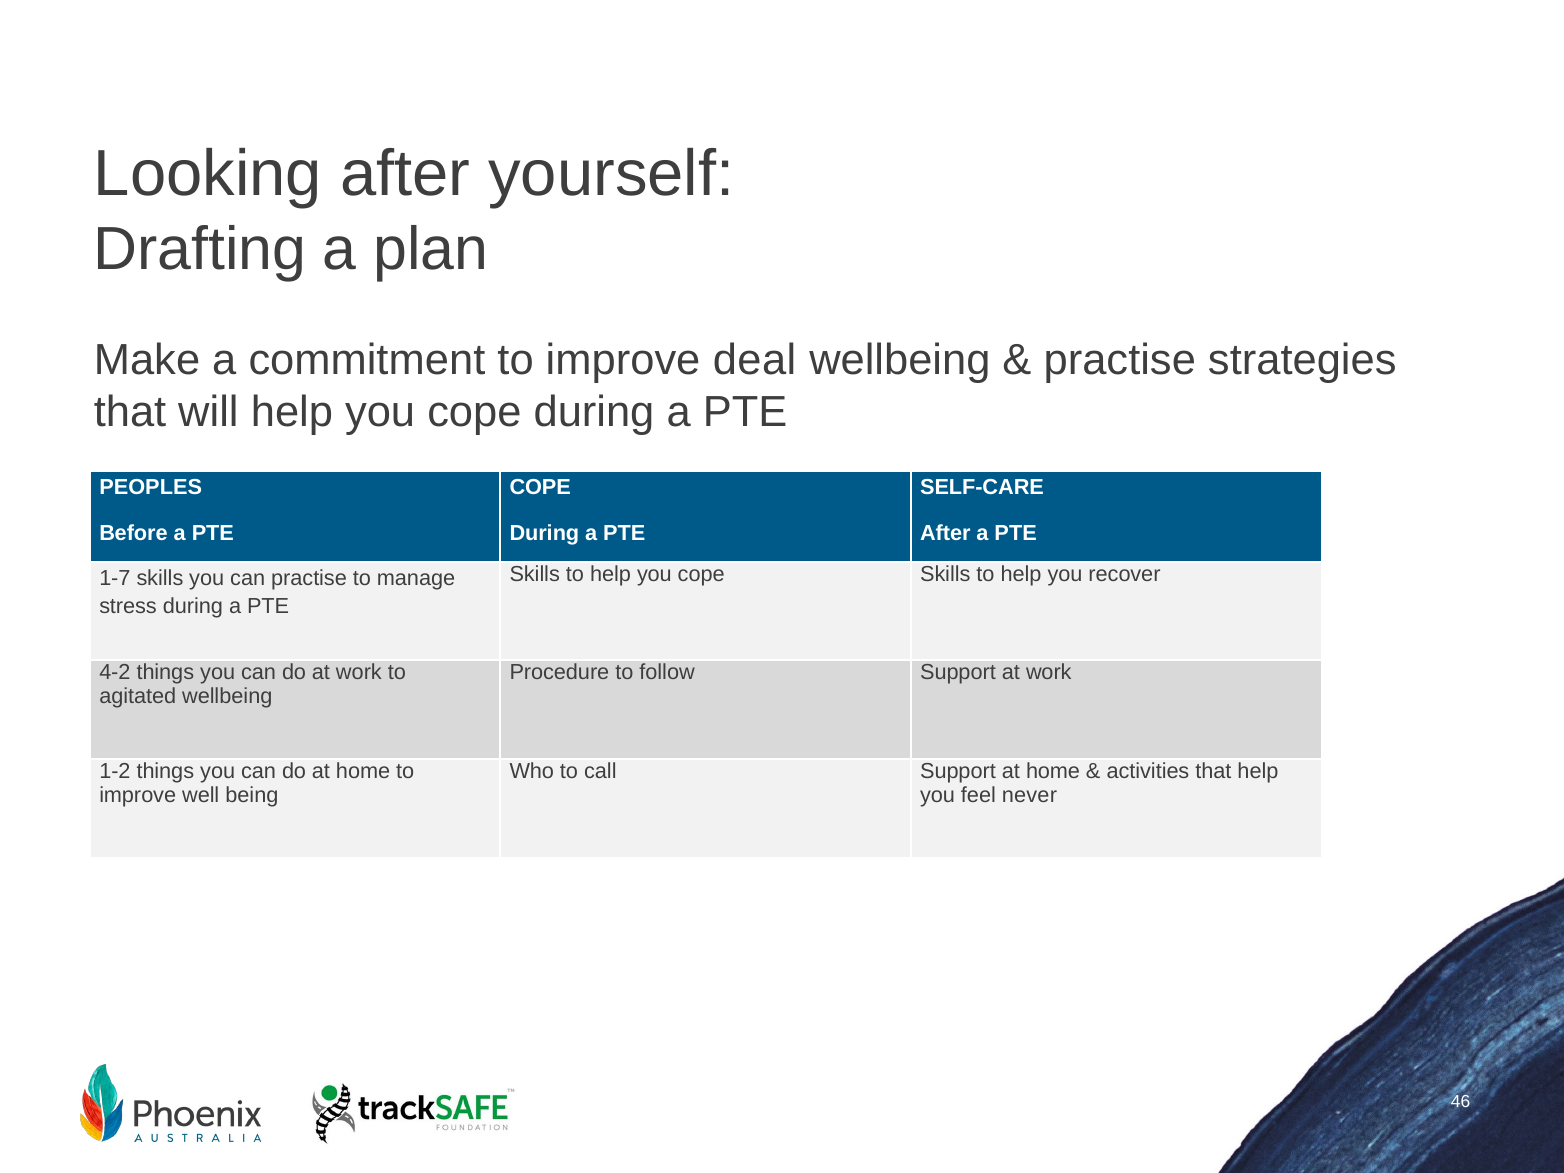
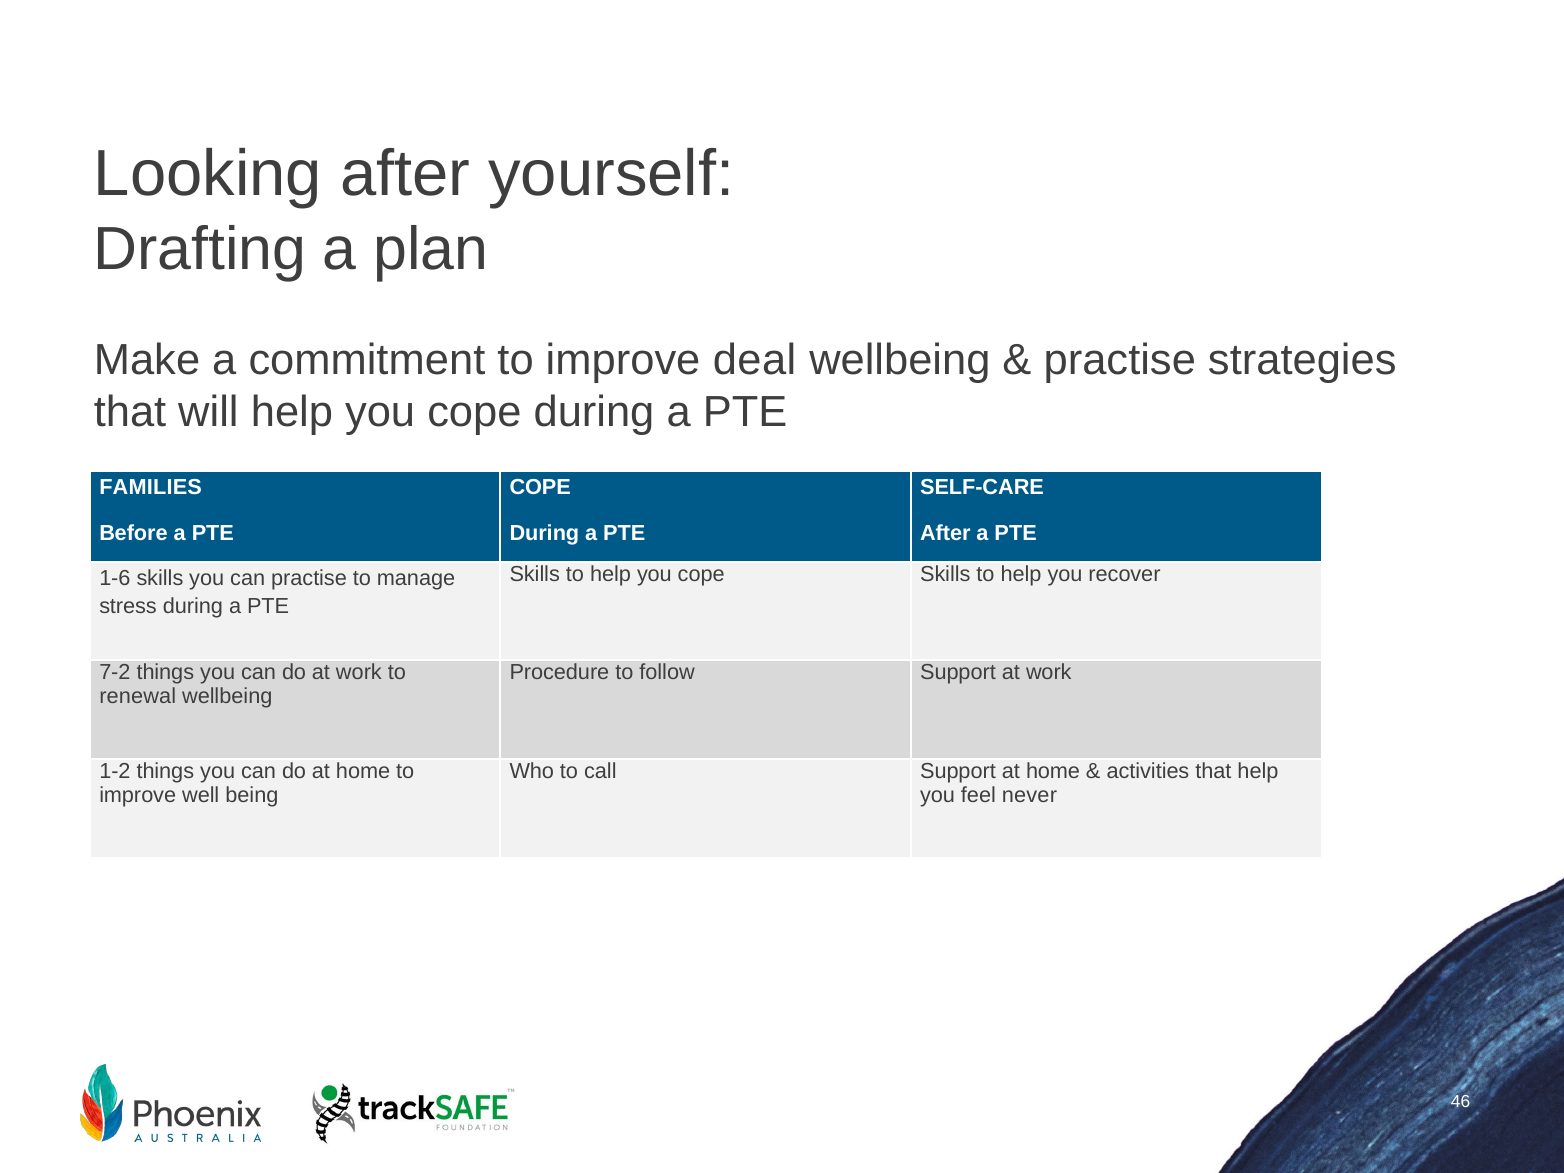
PEOPLES: PEOPLES -> FAMILIES (151, 488)
1-7: 1-7 -> 1-6 (115, 578)
4-2: 4-2 -> 7-2 (115, 672)
agitated: agitated -> renewal (138, 696)
